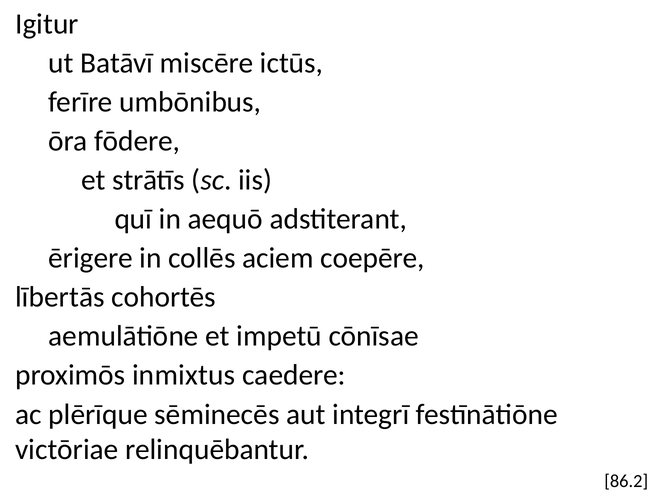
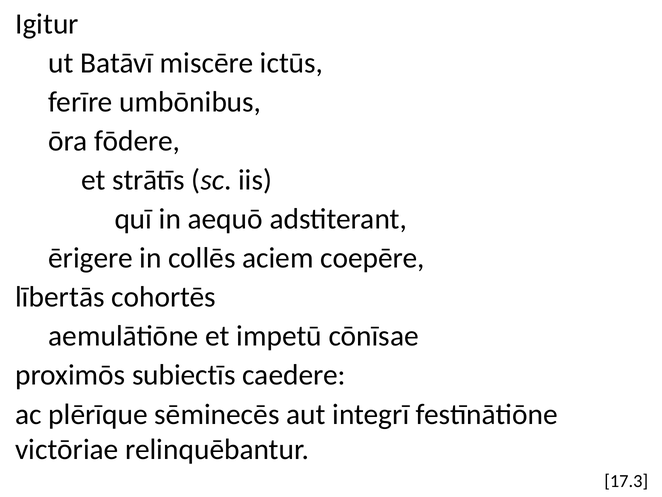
inmixtus: inmixtus -> subiectīs (184, 375)
86.2: 86.2 -> 17.3 (626, 481)
